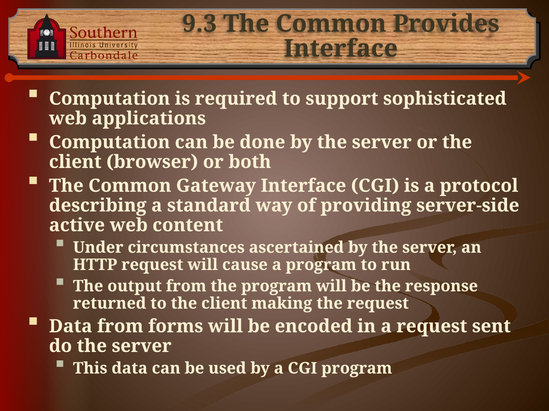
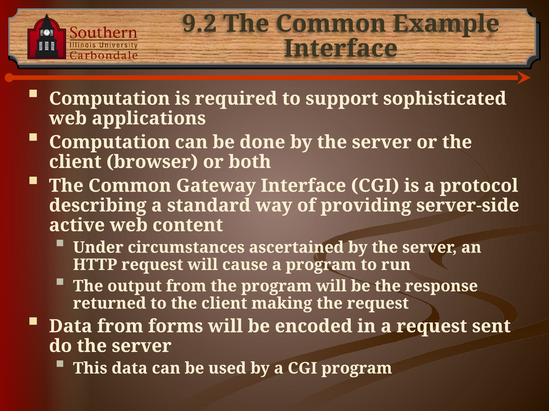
9.3: 9.3 -> 9.2 (199, 24)
Provides: Provides -> Example (446, 24)
